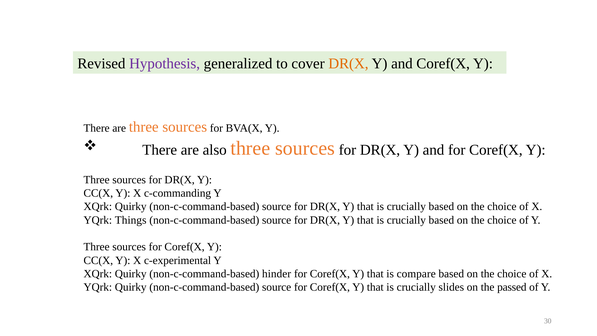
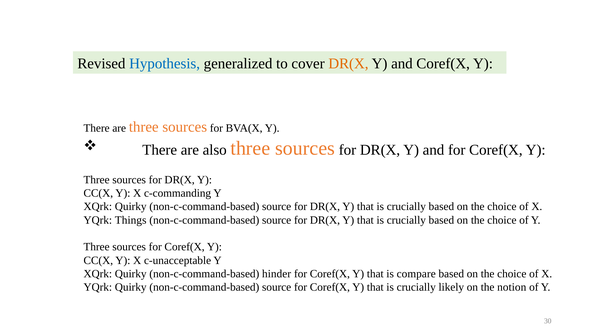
Hypothesis colour: purple -> blue (165, 63)
c-experimental: c-experimental -> c-unacceptable (178, 260)
slides: slides -> likely (451, 287)
passed: passed -> notion (512, 287)
